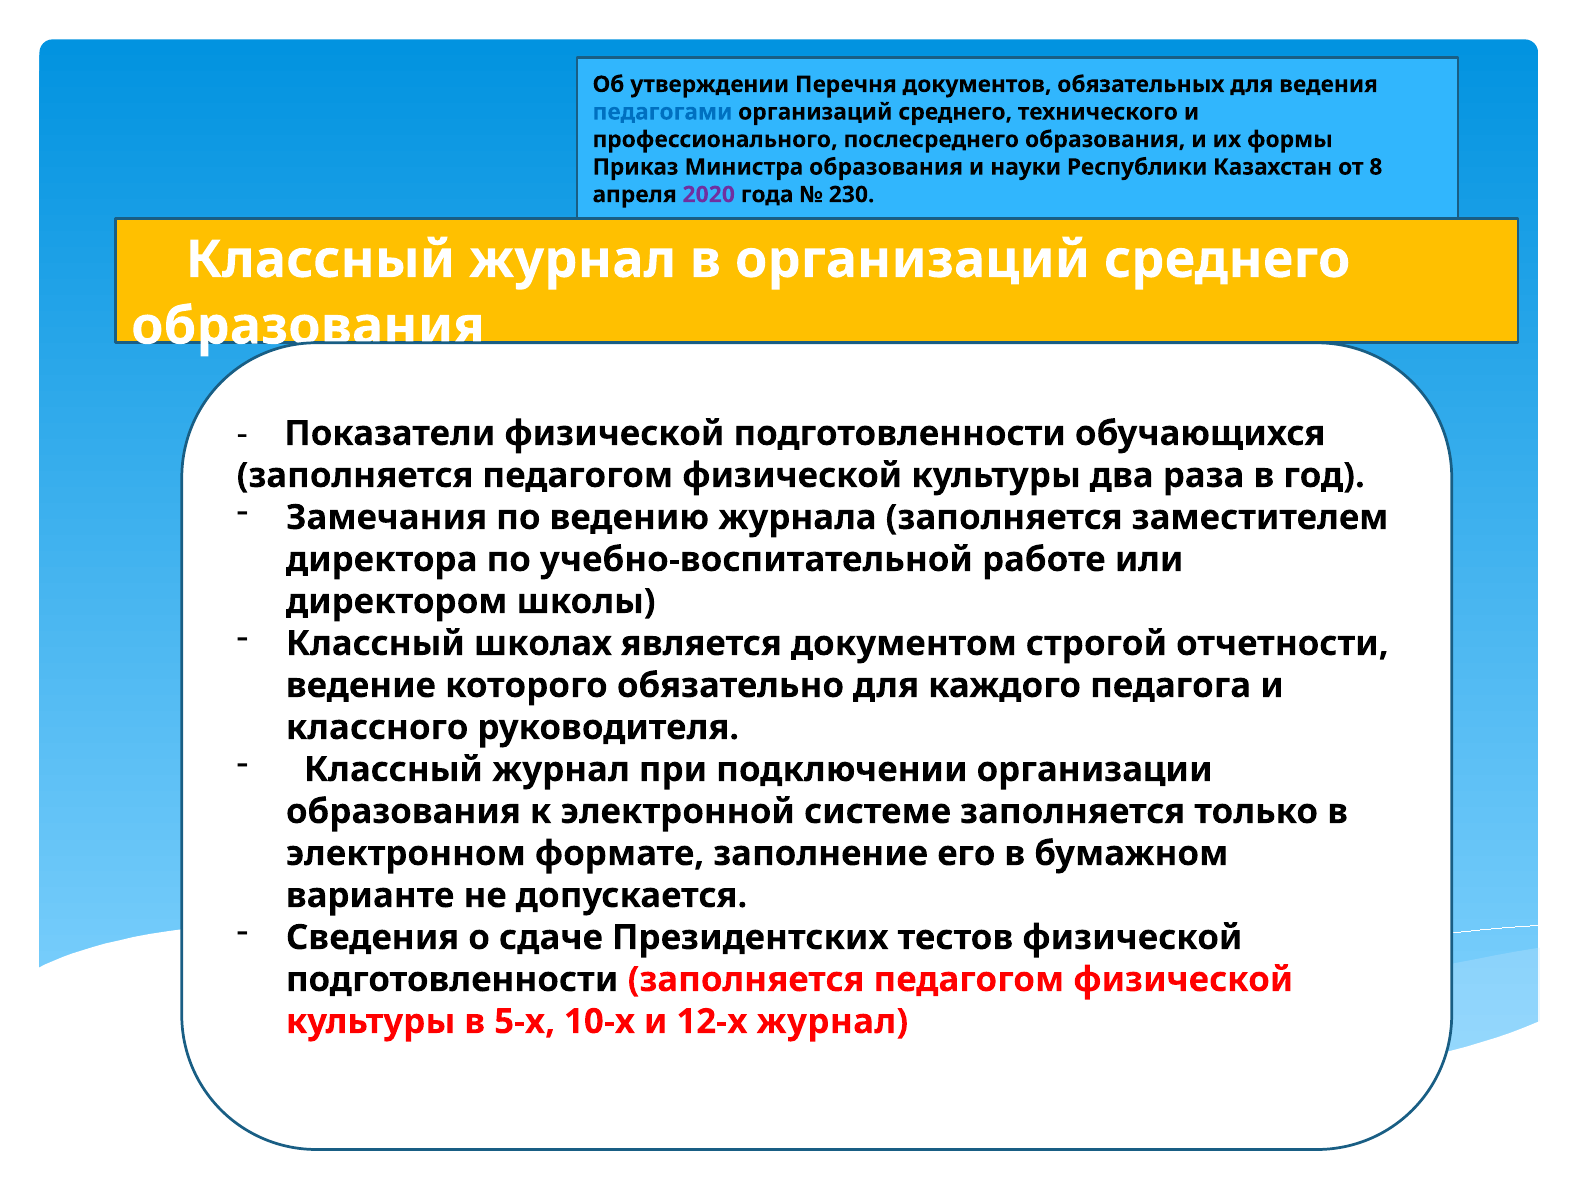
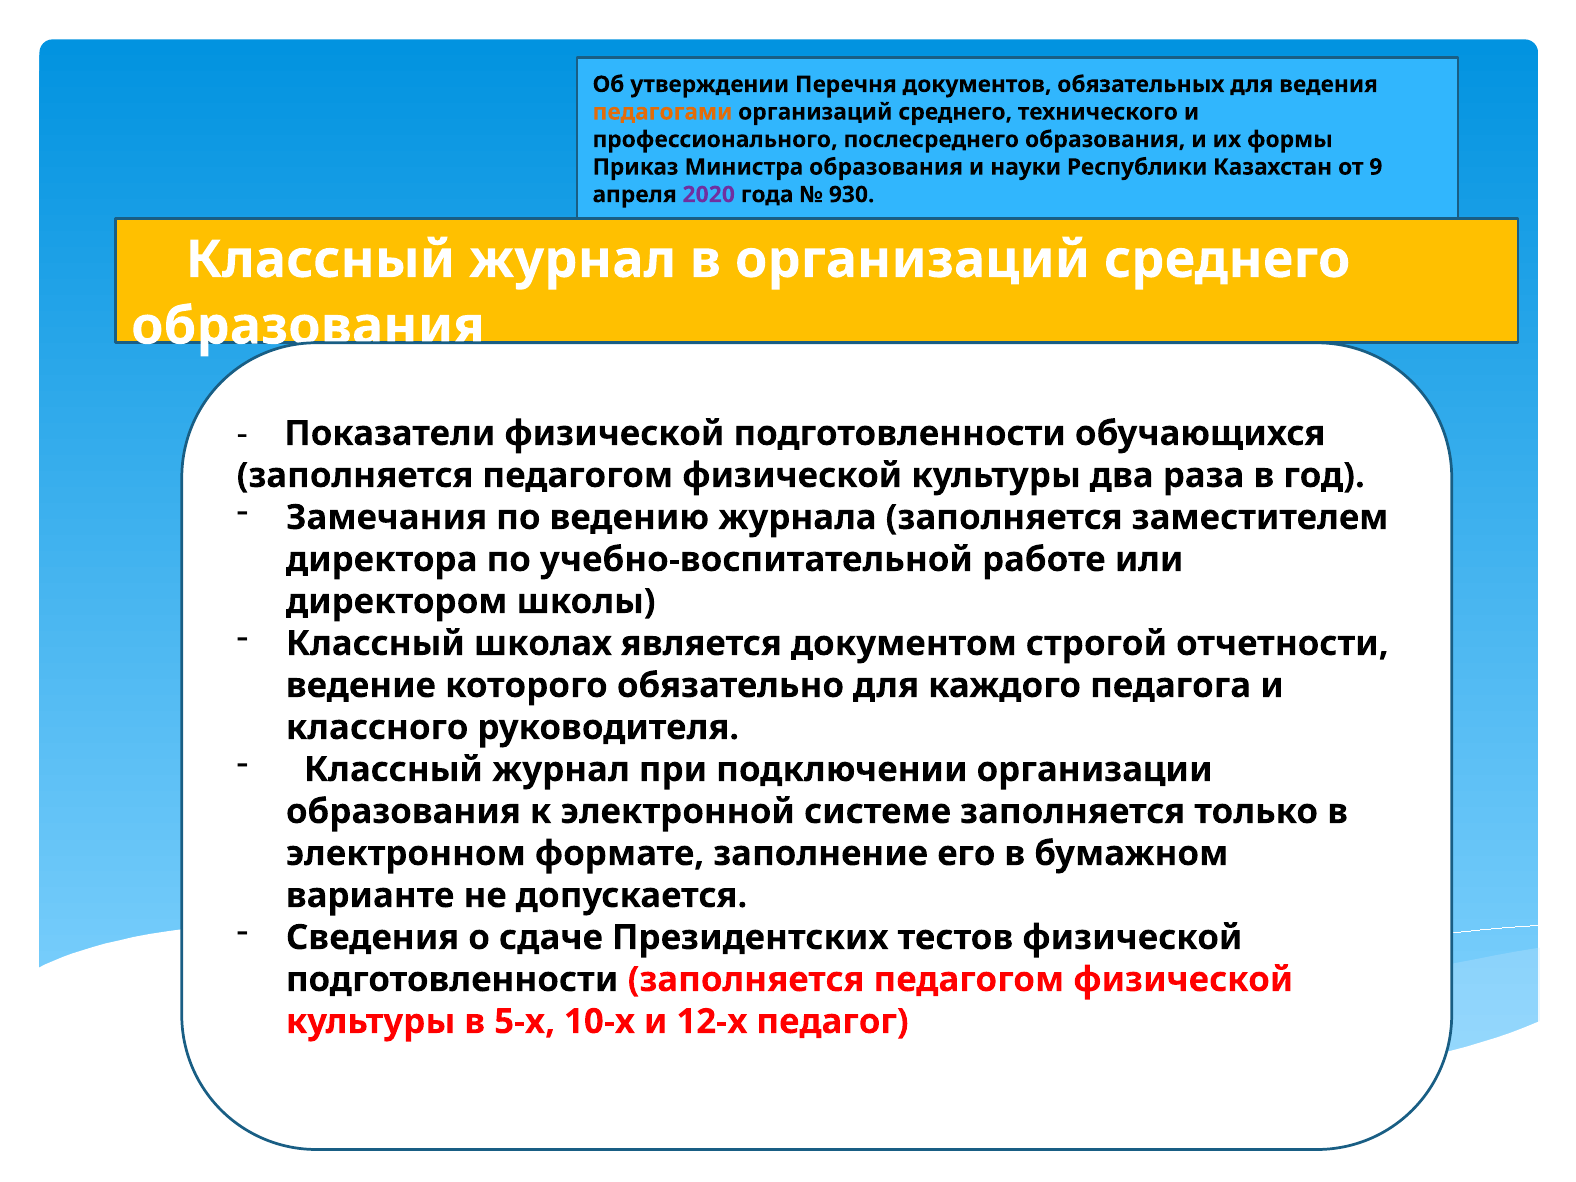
педагогами colour: blue -> orange (662, 112)
8: 8 -> 9 (1376, 167)
230: 230 -> 930 (852, 195)
12-х журнал: журнал -> педагог (833, 1022)
